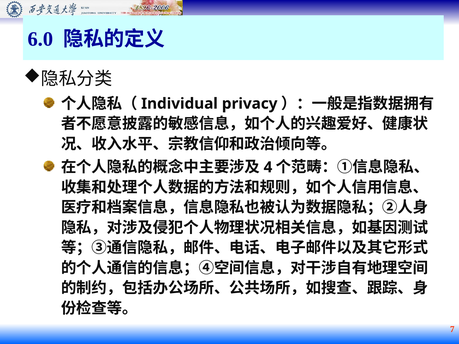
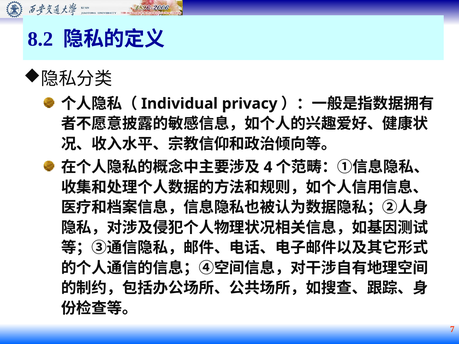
6.0: 6.0 -> 8.2 (40, 39)
